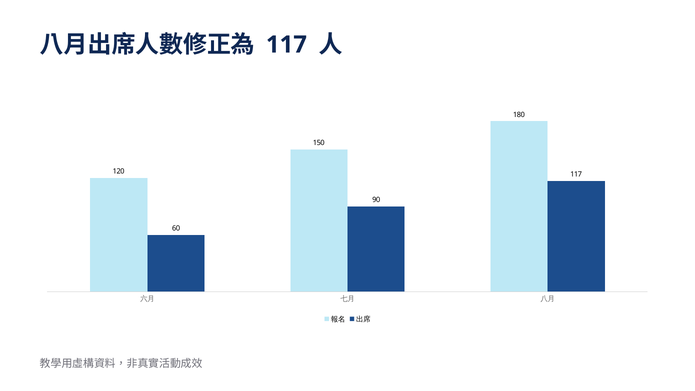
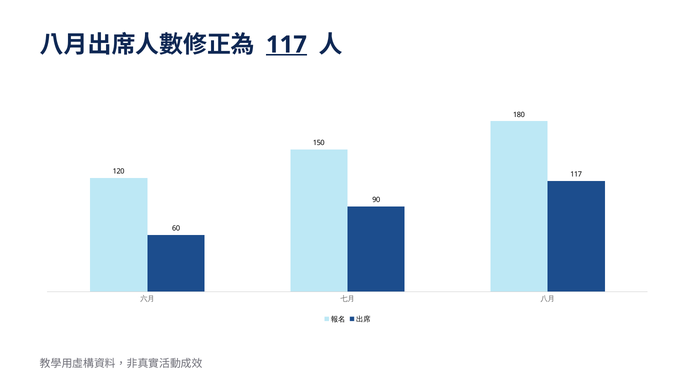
117 underline: none -> present (286, 45)
